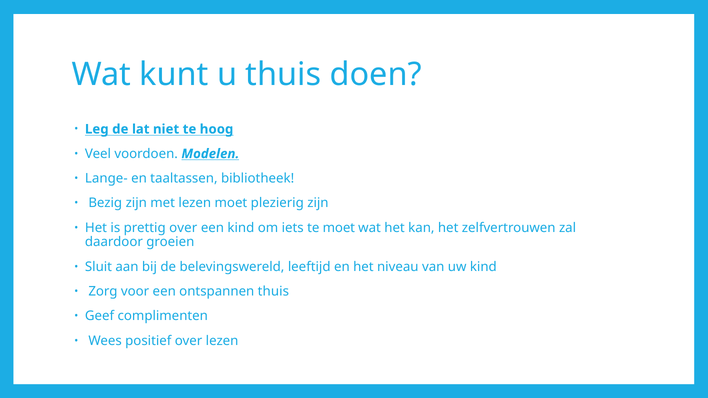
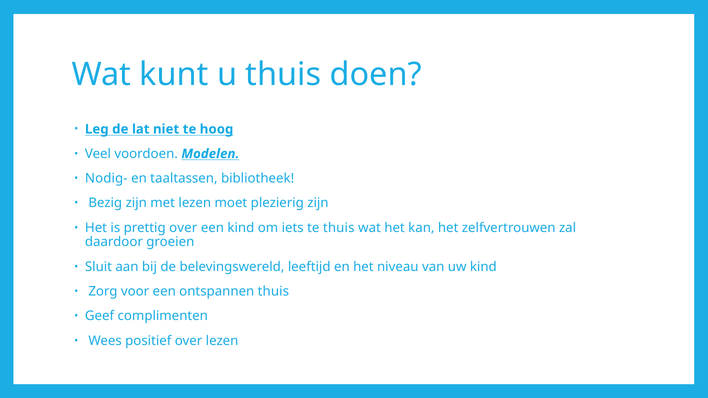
Lange-: Lange- -> Nodig- (106, 179)
te moet: moet -> thuis (339, 228)
